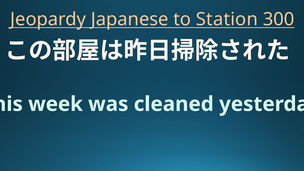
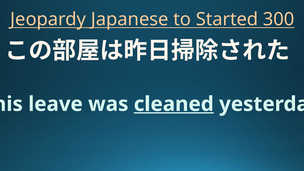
Station: Station -> Started (227, 19)
week: week -> leave (55, 104)
cleaned underline: none -> present (174, 104)
